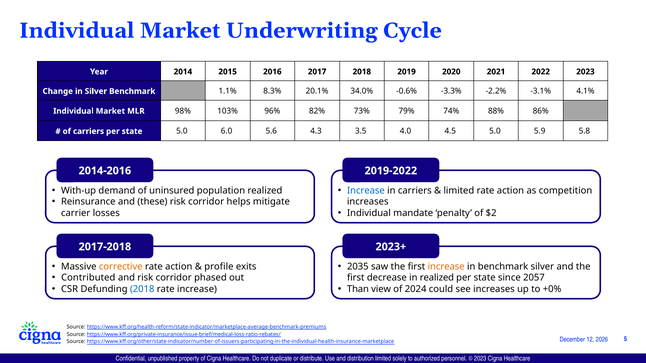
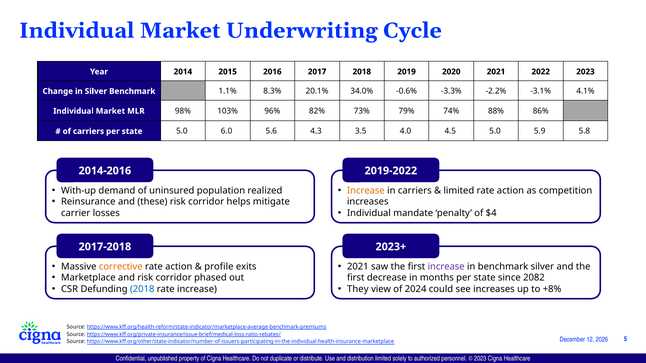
Increase colour: blue -> orange (366, 191)
$2: $2 -> $4 (491, 213)
2035: 2035 -> 2021 (358, 267)
increase colour: orange -> purple (446, 267)
Contributed: Contributed -> Marketplace (88, 278)
in realized: realized -> months (437, 278)
2057: 2057 -> 2082 (534, 278)
Than: Than -> They (358, 289)
+0%: +0% -> +8% (552, 289)
